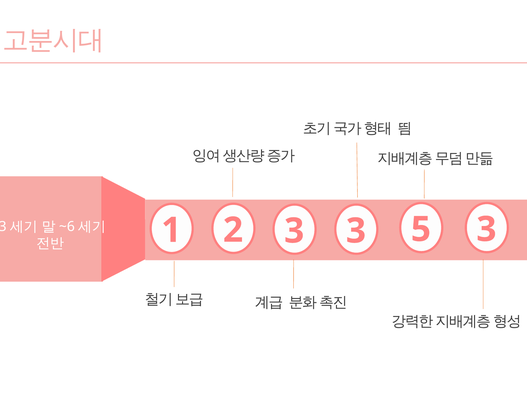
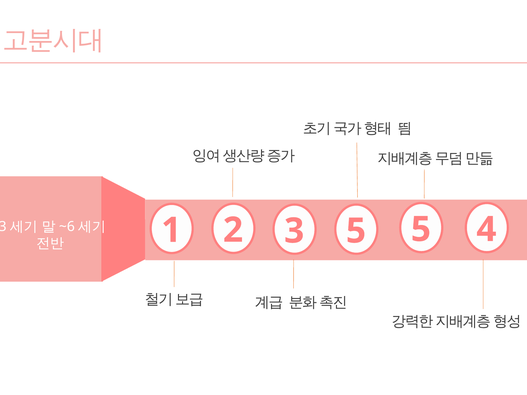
3 3: 3 -> 5 (356, 231)
5 3: 3 -> 4 (486, 230)
